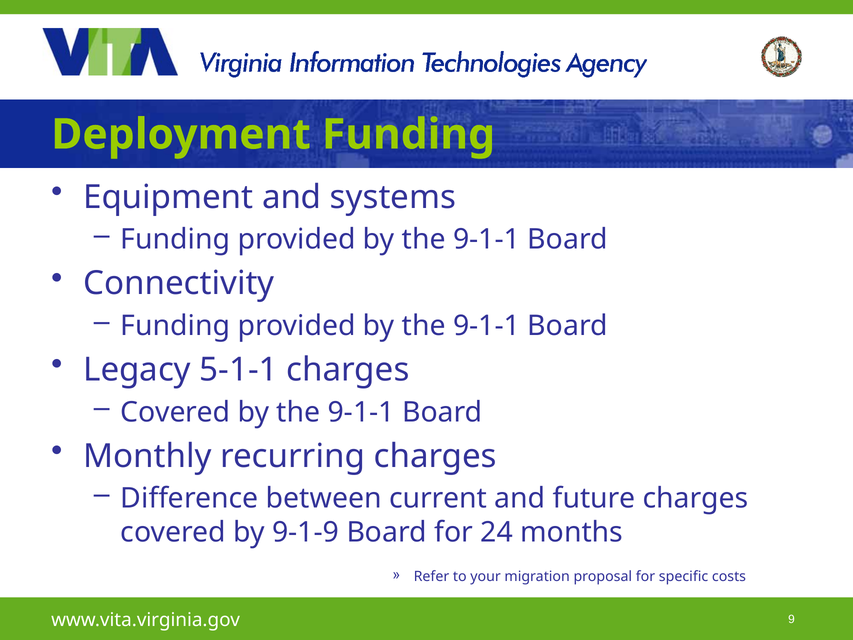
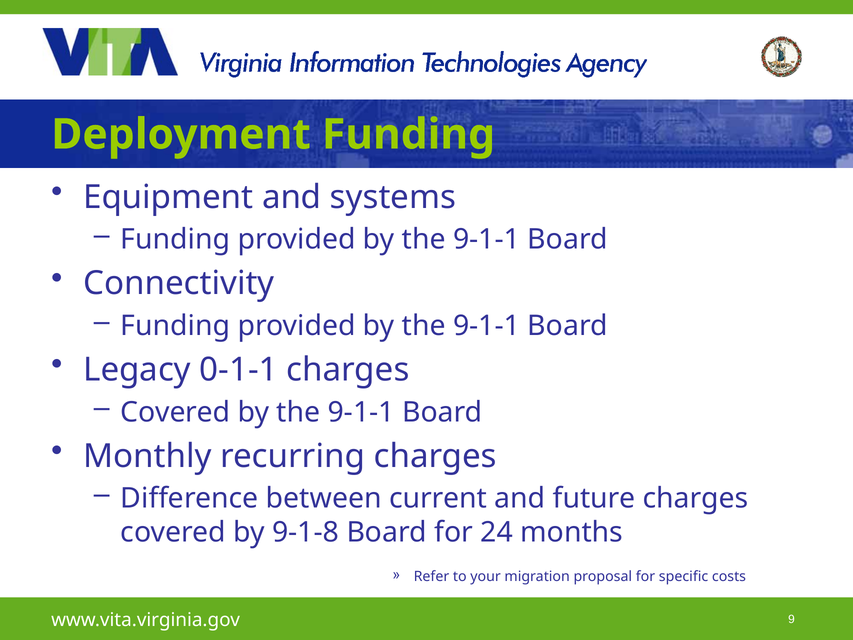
5-1-1: 5-1-1 -> 0-1-1 (239, 370)
9-1-9: 9-1-9 -> 9-1-8 (306, 532)
